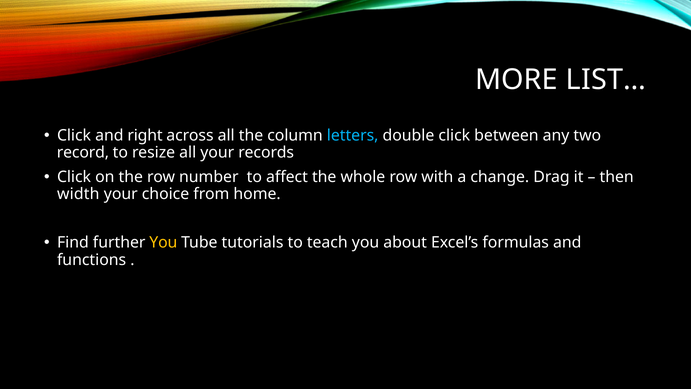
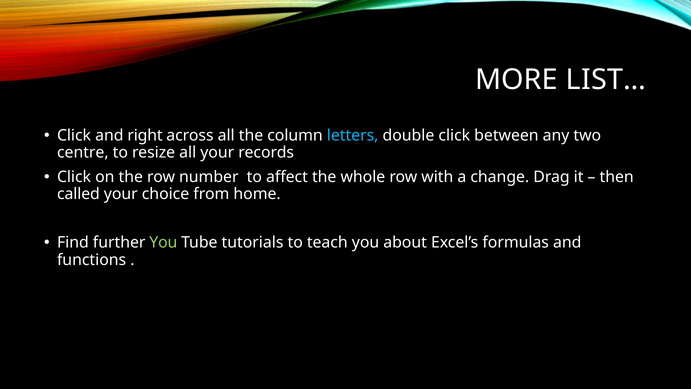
record: record -> centre (83, 153)
width: width -> called (78, 194)
You colour: yellow -> light green (163, 242)
